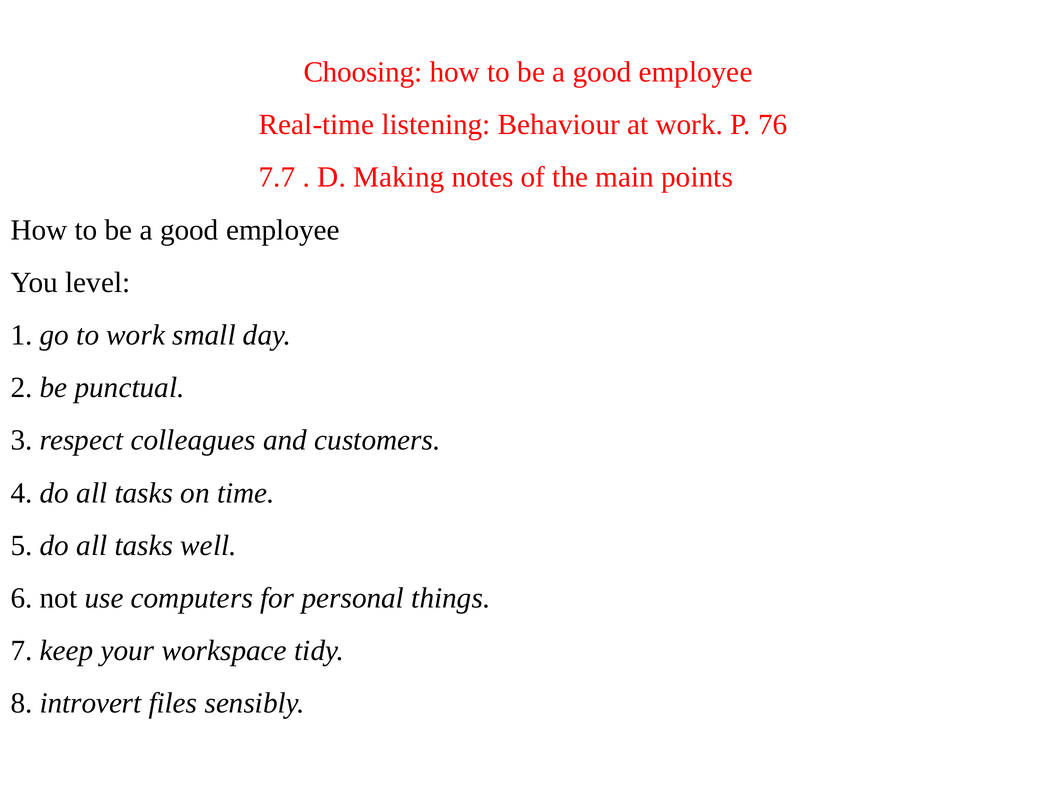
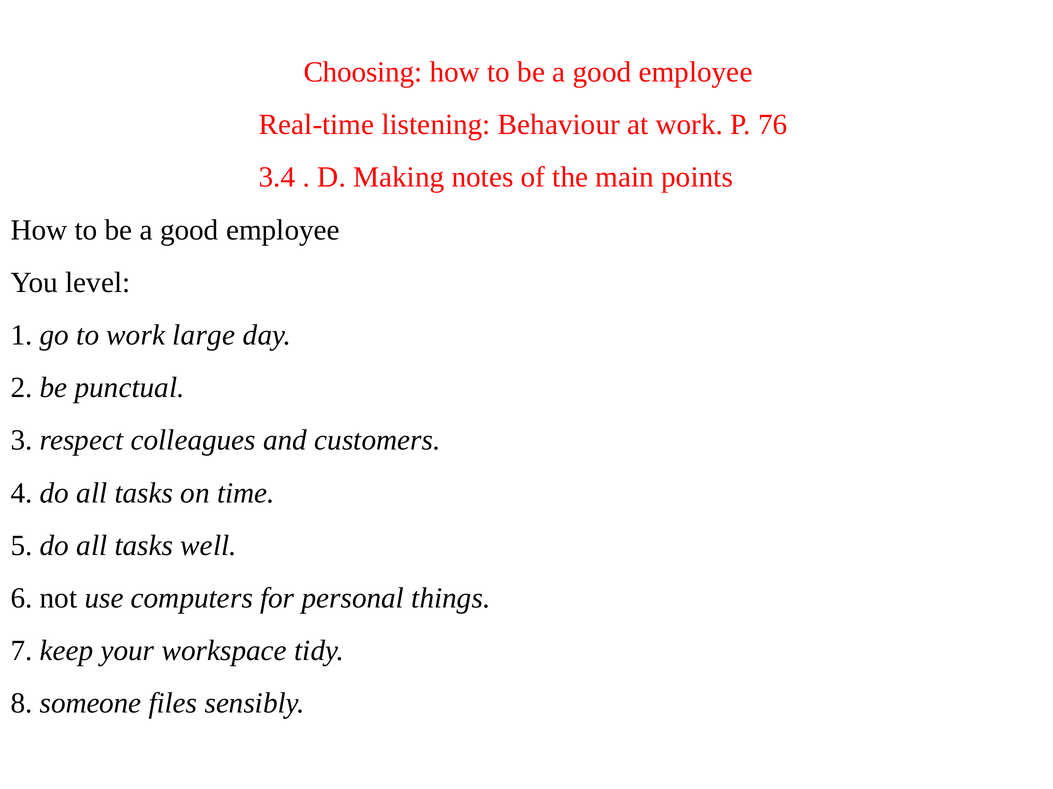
7.7: 7.7 -> 3.4 (277, 178)
small: small -> large (204, 335)
introvert: introvert -> someone (91, 704)
